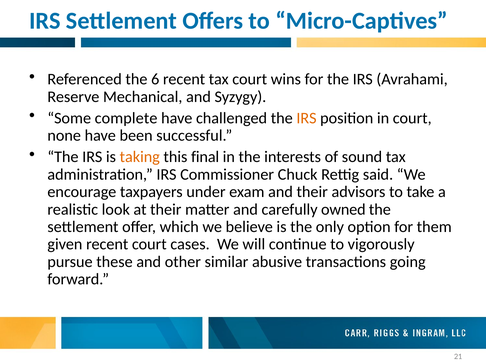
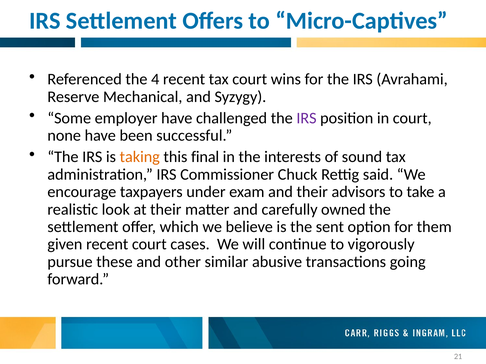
6: 6 -> 4 (155, 79)
complete: complete -> employer (126, 118)
IRS colour: orange -> purple (306, 118)
only: only -> sent (330, 227)
